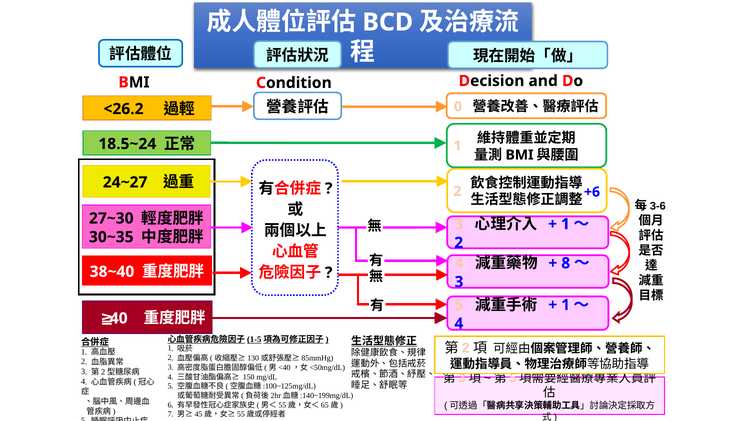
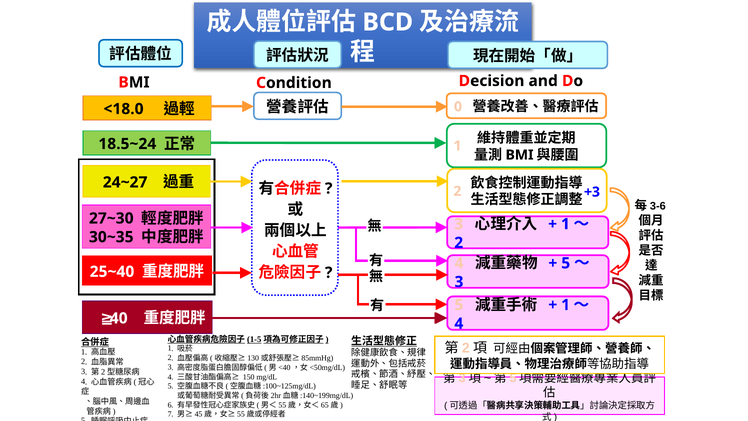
<26.2: <26.2 -> <18.0 (124, 109)
+6: +6 -> +3 (592, 192)
8: 8 -> 5 (566, 263)
38~40: 38~40 -> 25~40 (112, 272)
